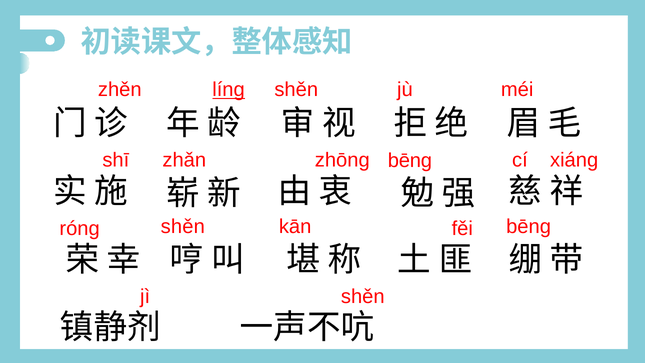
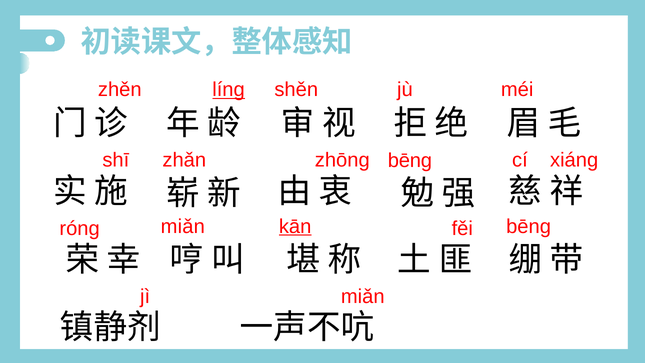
kān underline: none -> present (295, 226)
róng shěn: shěn -> miǎn (183, 226)
shěn: shěn -> miǎn (363, 296)
